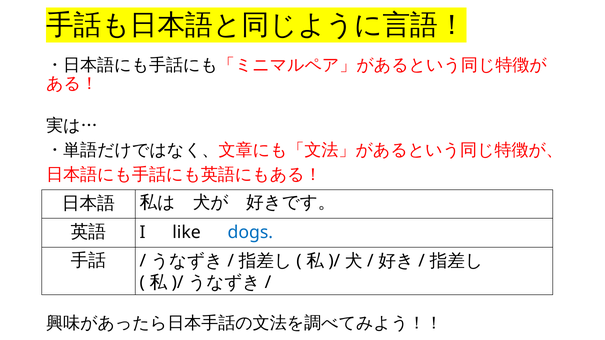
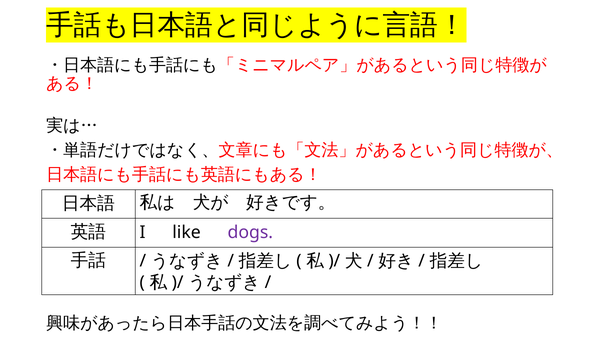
dogs colour: blue -> purple (250, 232)
